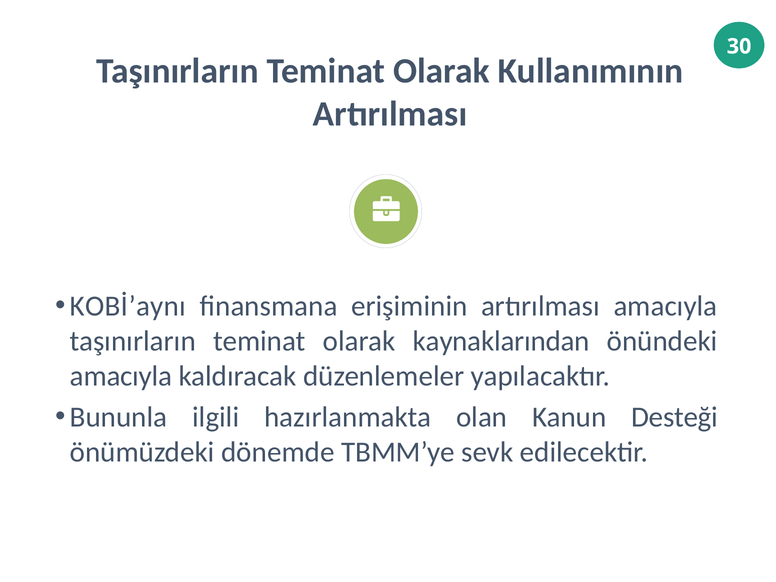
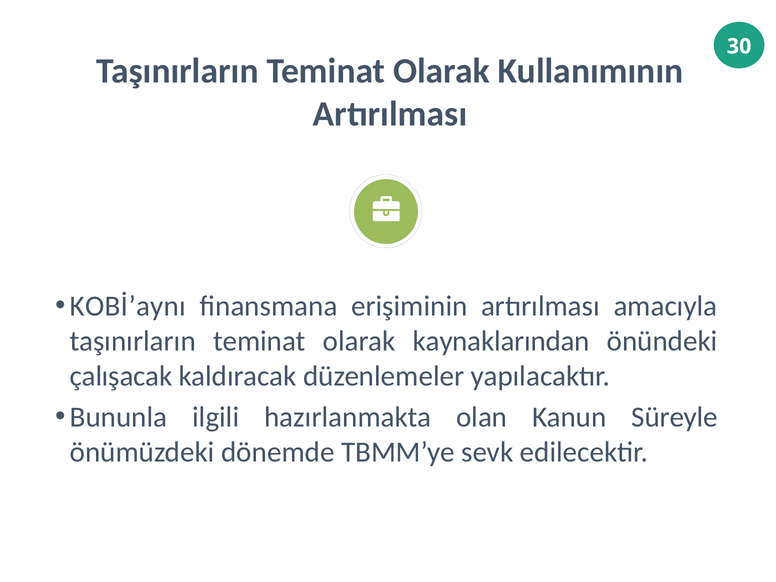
amacıyla: amacıyla -> çalışacak (121, 376)
Desteği: Desteği -> Süreyle (675, 417)
